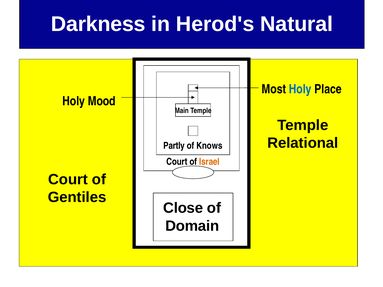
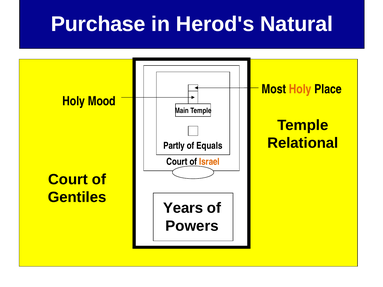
Darkness: Darkness -> Purchase (98, 24)
Holy colour: blue -> orange (300, 89)
Knows: Knows -> Equals (209, 146)
Close: Close -> Years (183, 208)
Domain: Domain -> Powers (192, 226)
